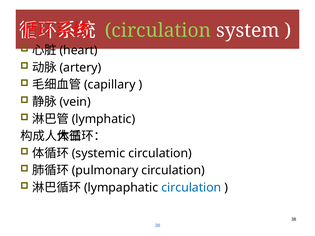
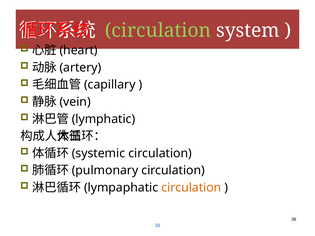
circulation colour: blue -> orange (191, 188)
